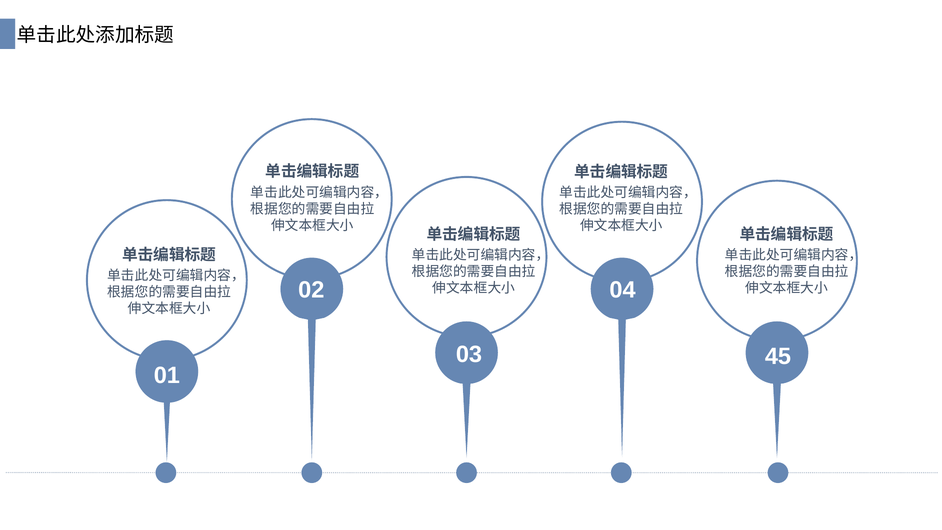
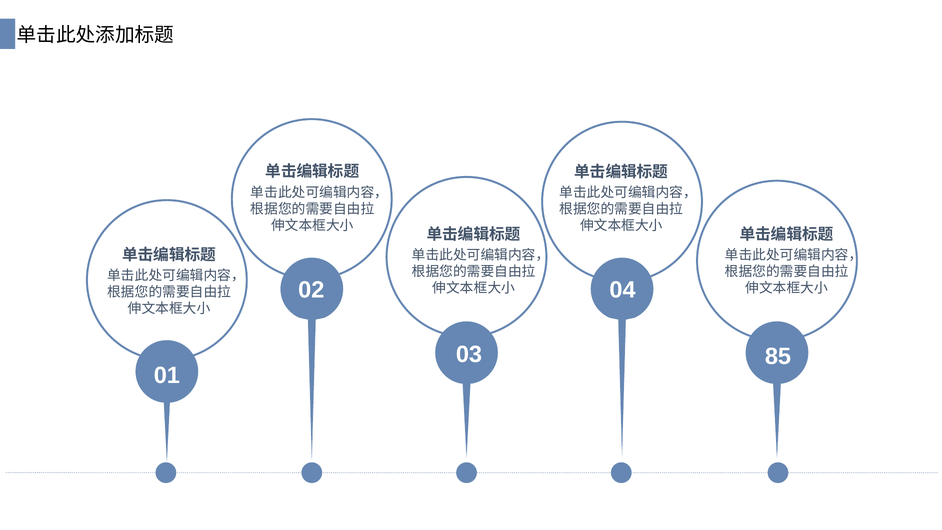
45: 45 -> 85 (778, 356)
